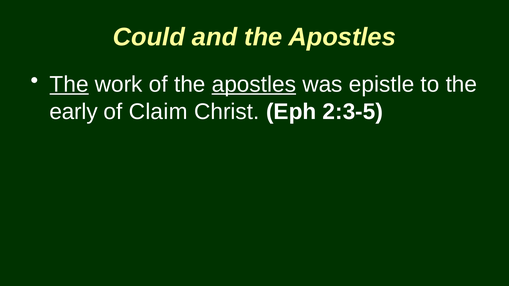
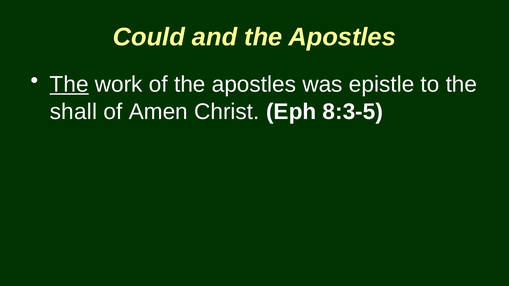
apostles underline: present -> none (254, 85)
early: early -> shall (73, 112)
Claim: Claim -> Amen (158, 112)
2:3-5: 2:3-5 -> 8:3-5 (353, 112)
